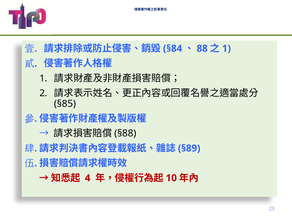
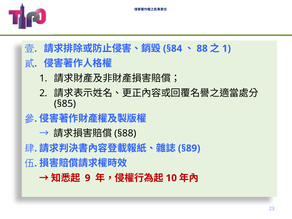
4: 4 -> 9 (88, 178)
